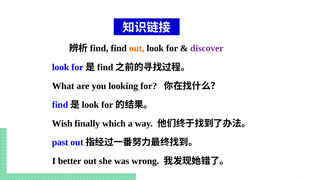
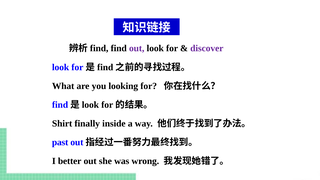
out colour: orange -> purple (137, 48)
Wish: Wish -> Shirt (62, 124)
which: which -> inside (114, 124)
